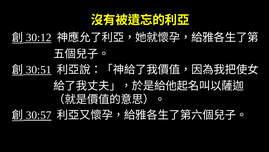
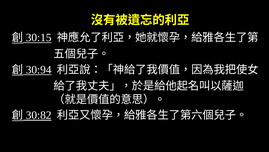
30:12: 30:12 -> 30:15 (39, 38)
30:51: 30:51 -> 30:94 (39, 69)
30:57: 30:57 -> 30:82 (39, 115)
